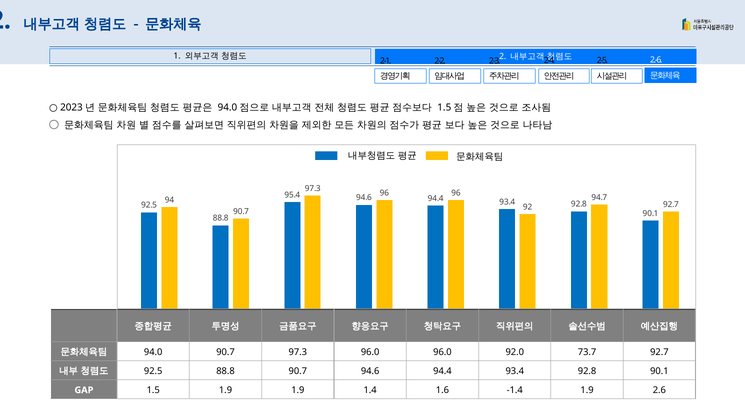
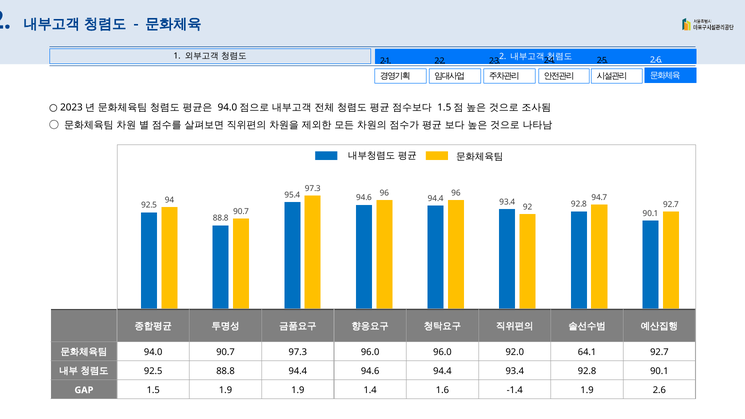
73.7: 73.7 -> 64.1 (587, 352)
88.8 90.7: 90.7 -> 94.4 (298, 371)
